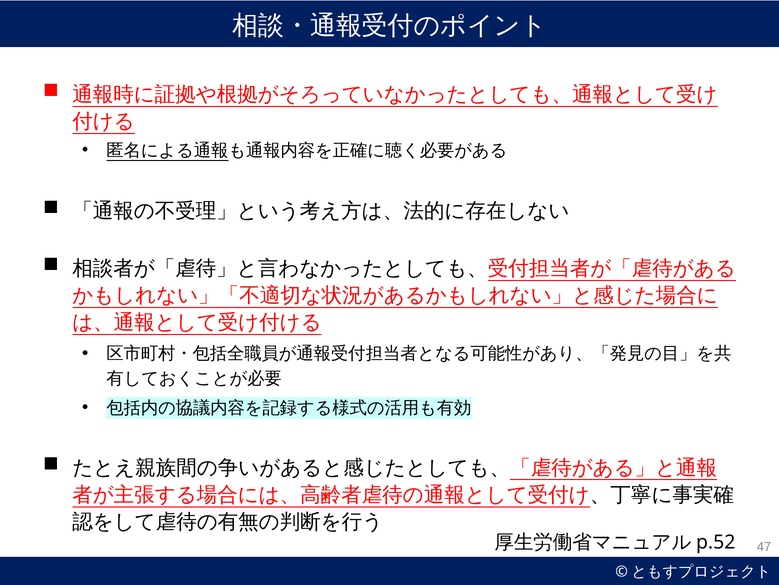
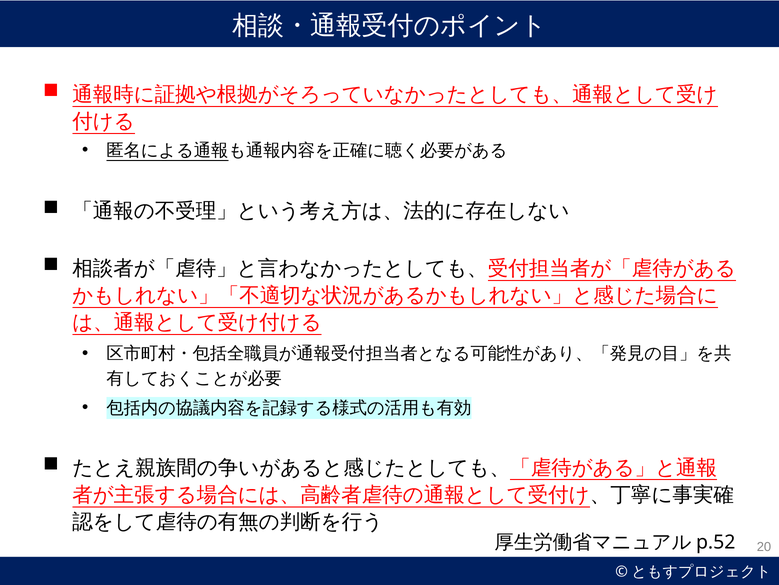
47: 47 -> 20 (764, 546)
